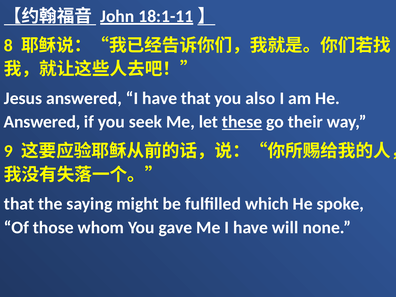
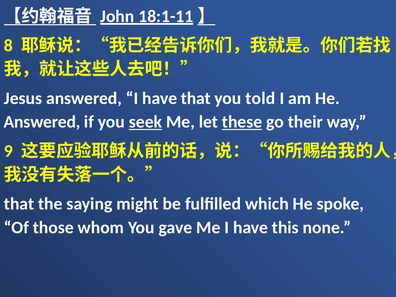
also: also -> told (260, 98)
seek underline: none -> present (145, 122)
will: will -> this (285, 228)
